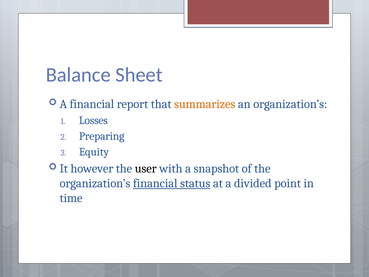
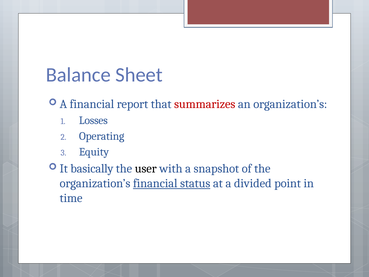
summarizes colour: orange -> red (205, 104)
Preparing: Preparing -> Operating (102, 136)
however: however -> basically (92, 168)
